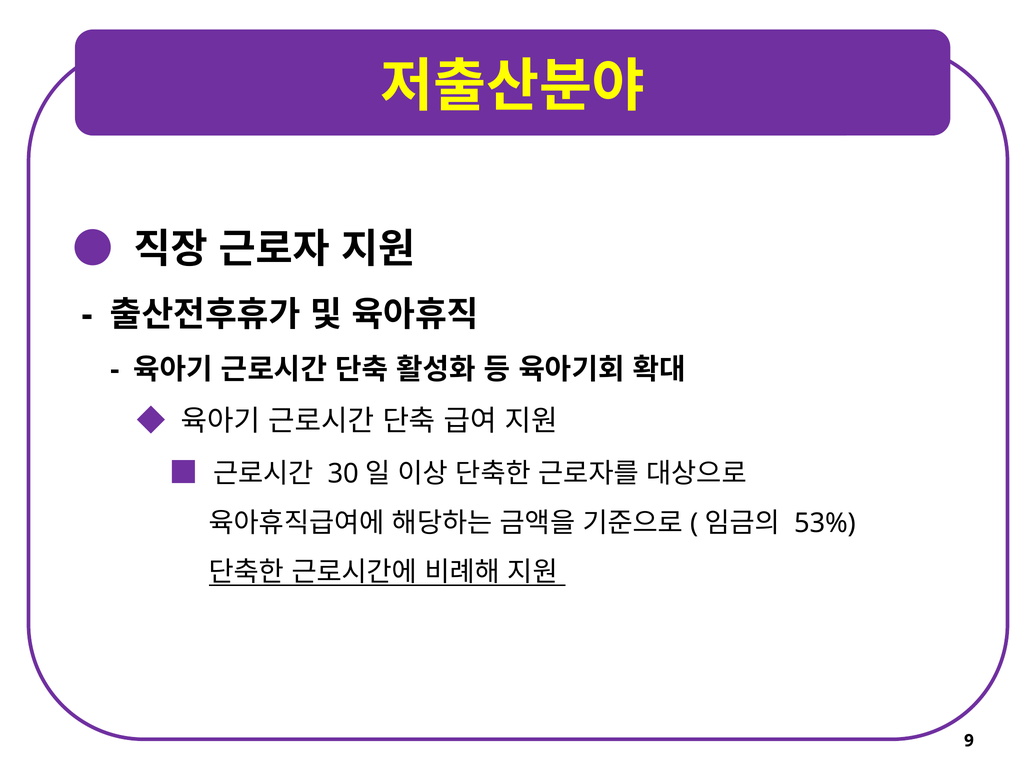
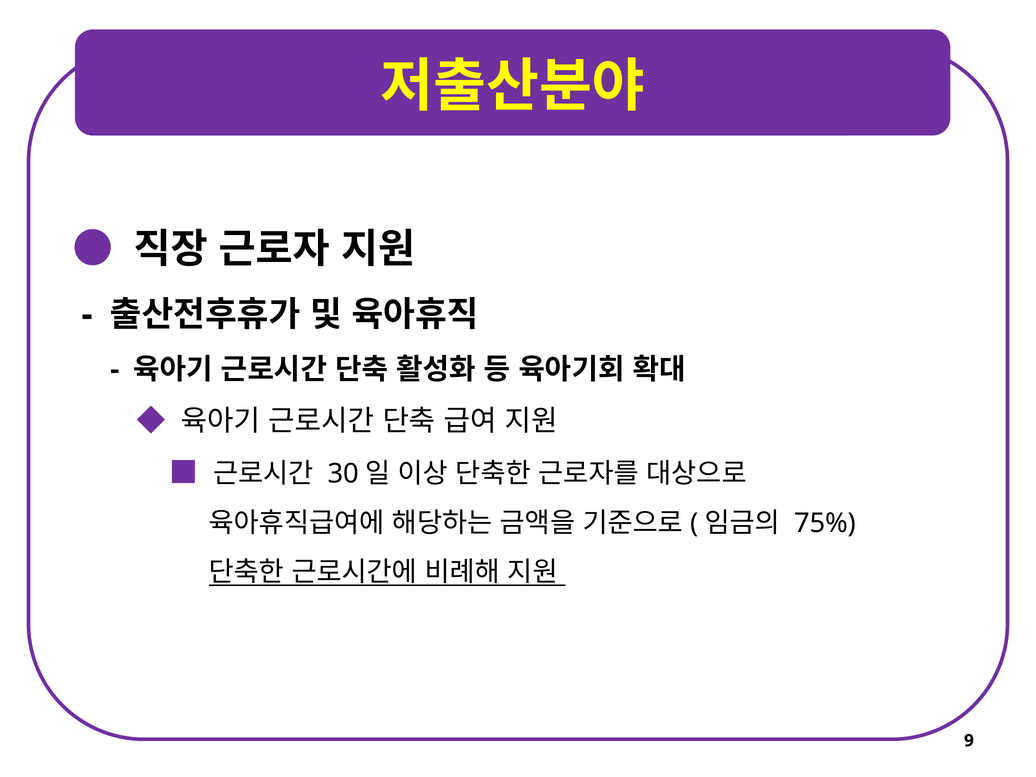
53%: 53% -> 75% (825, 523)
